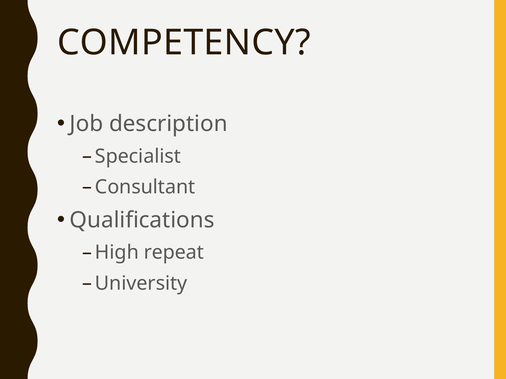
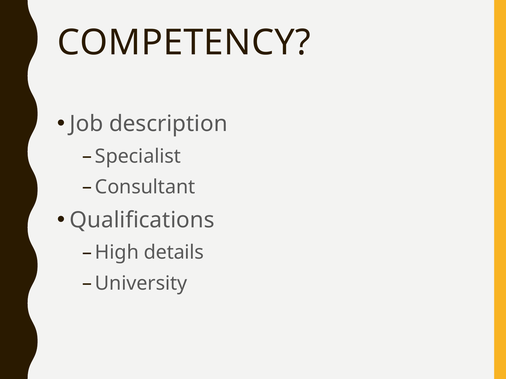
repeat: repeat -> details (174, 253)
